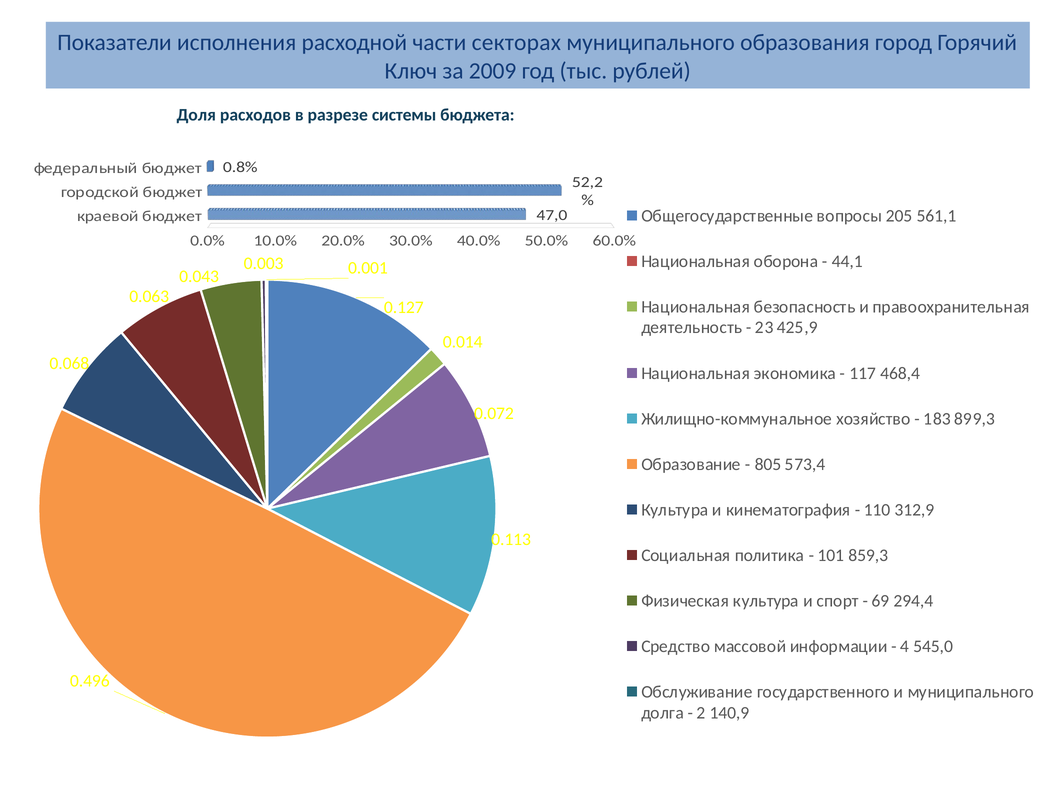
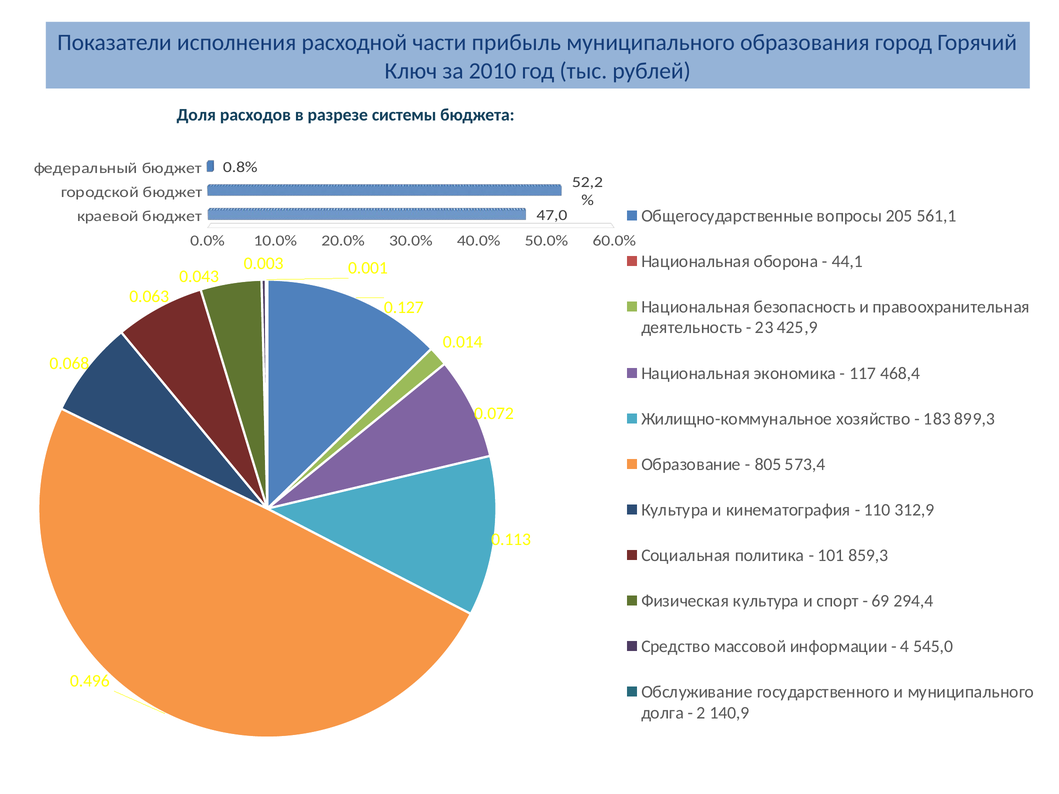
секторах: секторах -> прибыль (516, 43)
2009: 2009 -> 2010 (493, 71)
